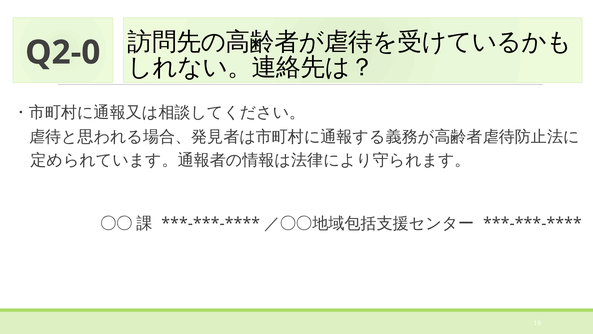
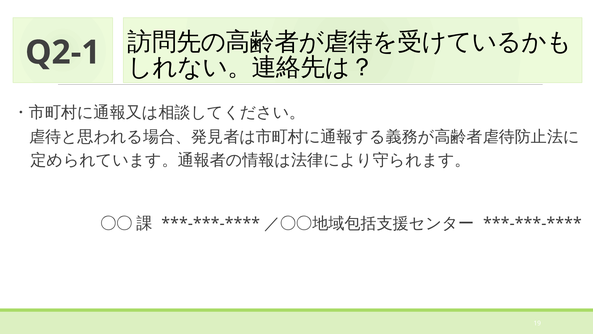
Q2-0: Q2-0 -> Q2-1 (63, 52)
